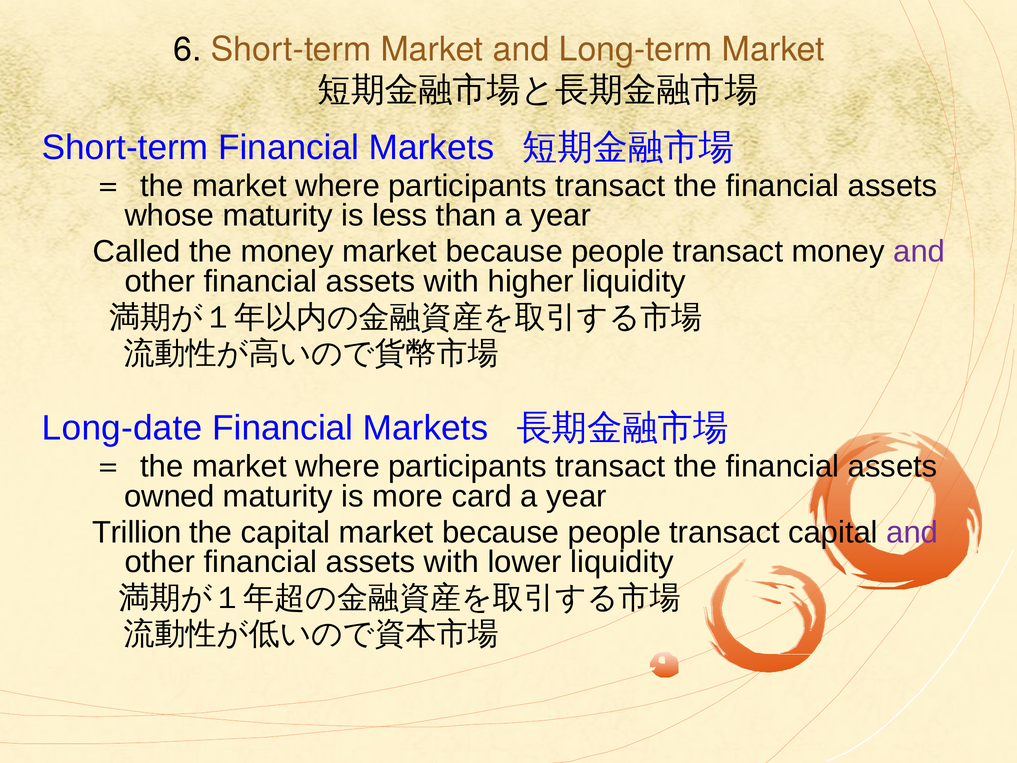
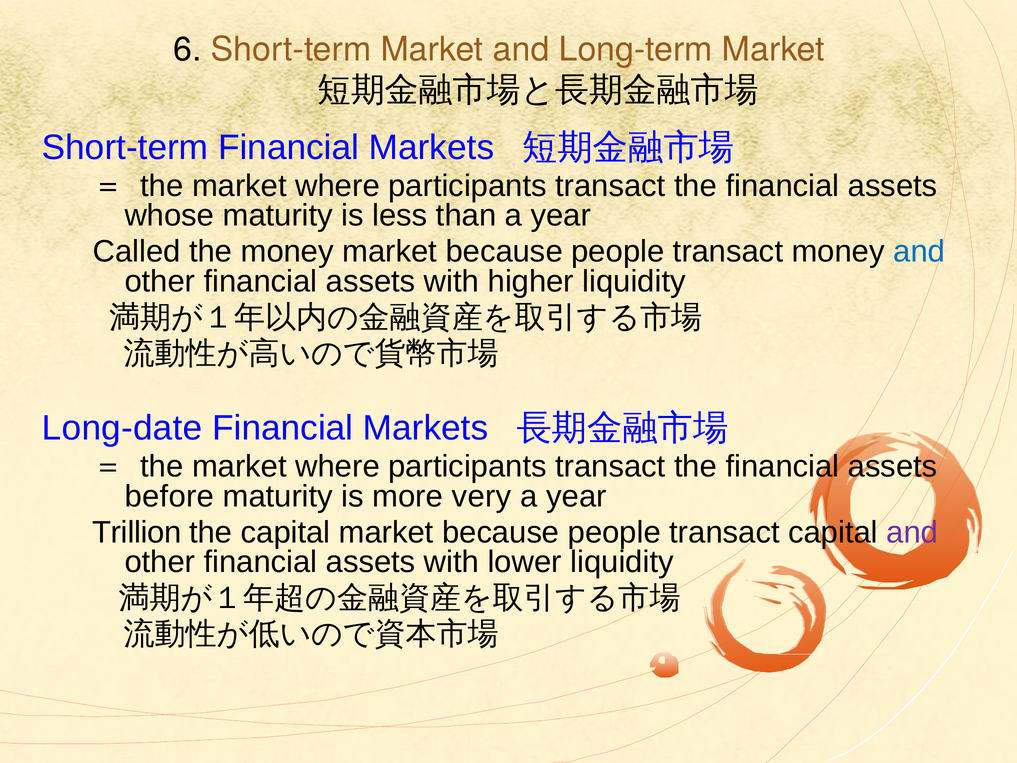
and colour: purple -> blue (919, 252)
owned: owned -> before (169, 496)
card: card -> very (482, 496)
